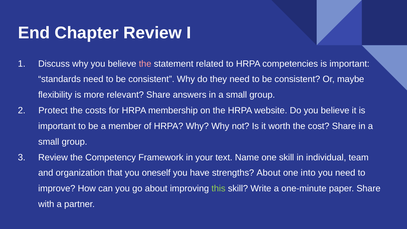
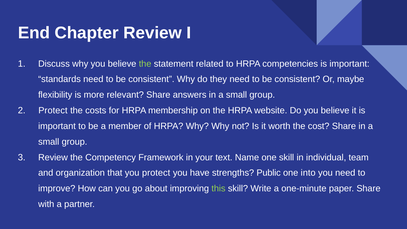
the colour: pink -> light green (145, 64)
you oneself: oneself -> protect (156, 173)
strengths About: About -> Public (269, 173)
